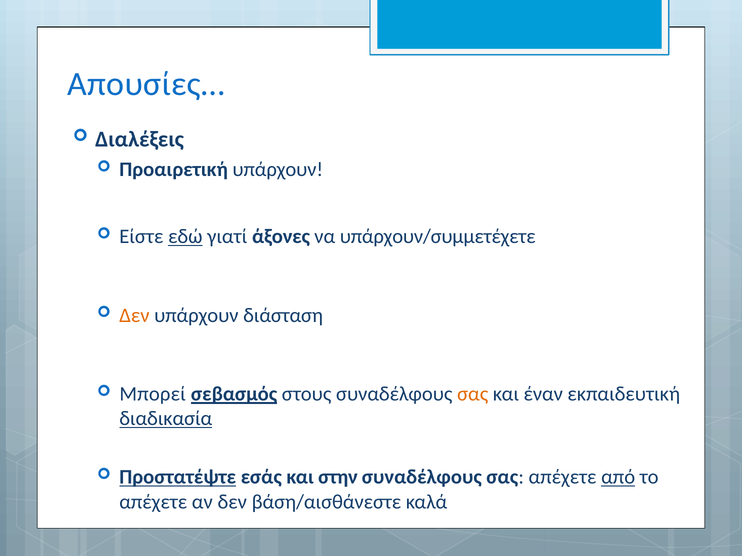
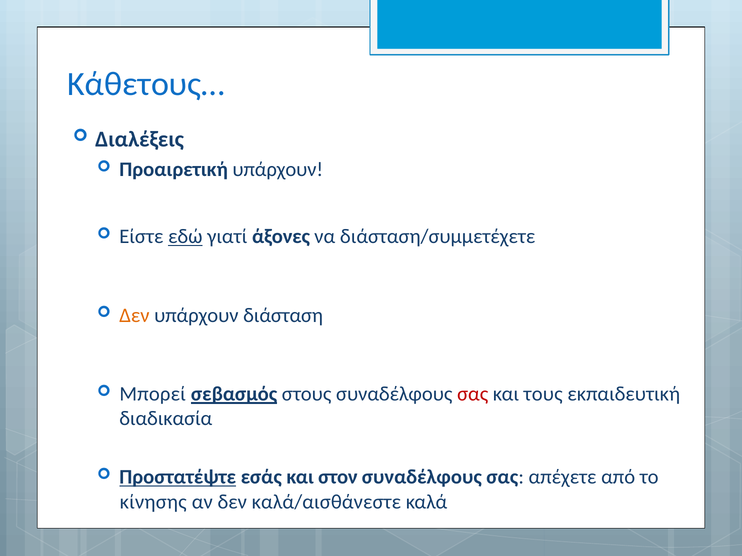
Απουσίες…: Απουσίες… -> Κάθετους… (146, 84)
υπάρχουν/συμμετέχετε: υπάρχουν/συμμετέχετε -> διάσταση/συμμετέχετε (438, 237)
σας colour: orange -> red (473, 394)
έναν: έναν -> τους (543, 394)
διαδικασία underline: present -> none (166, 419)
στην: στην -> στον (338, 478)
από underline: present -> none (618, 478)
απέχετε: απέχετε -> κίνησης (153, 502)
βάση/αισθάνεστε: βάση/αισθάνεστε -> καλά/αισθάνεστε (326, 502)
